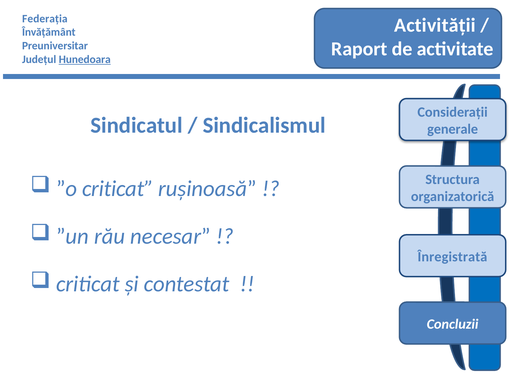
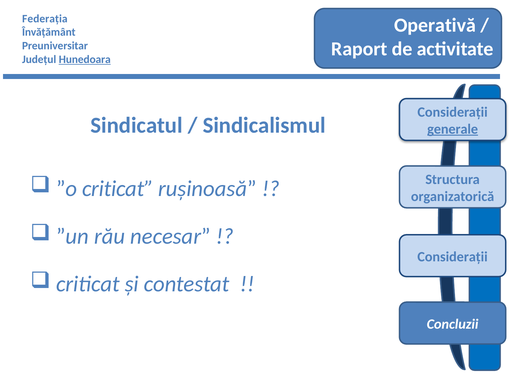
Activității: Activității -> Operativă (435, 25)
generale underline: none -> present (453, 129)
Înregistrată: Înregistrată -> Considerații (453, 256)
